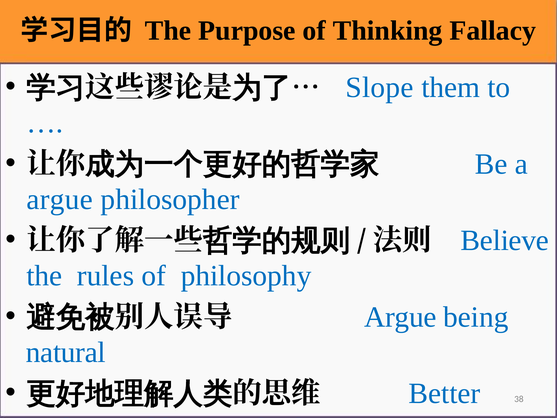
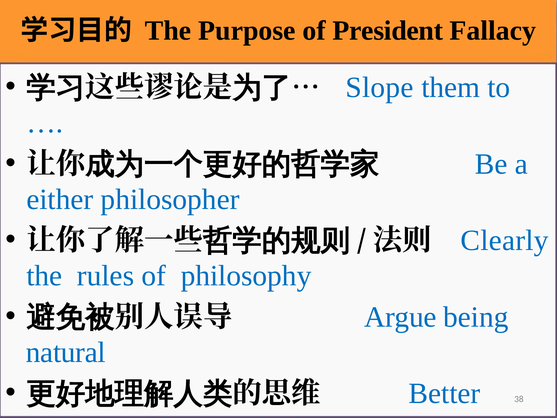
of Thinking: Thinking -> President (388, 31)
argue: argue -> either (60, 199)
Believe: Believe -> Clearly (505, 240)
